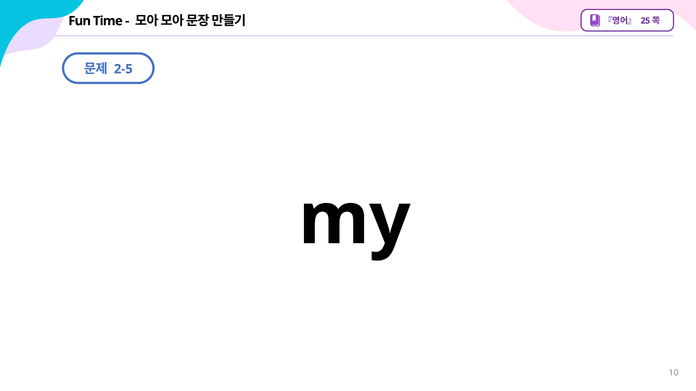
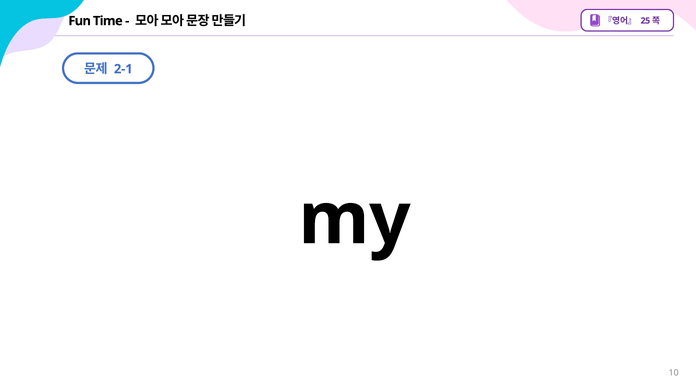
2-5: 2-5 -> 2-1 (123, 69)
